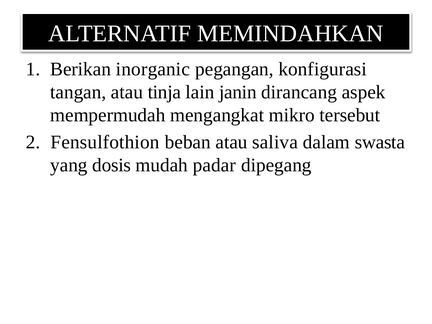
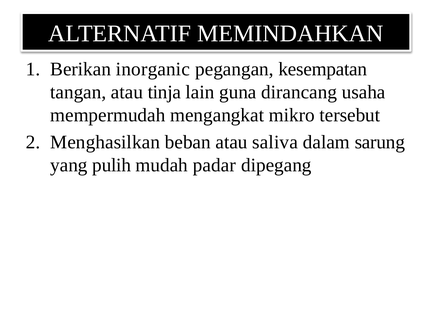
konfigurasi: konfigurasi -> kesempatan (323, 69)
janin: janin -> guna (238, 92)
aspek: aspek -> usaha (364, 92)
Fensulfothion: Fensulfothion -> Menghasilkan (105, 142)
swasta: swasta -> sarung (380, 142)
dosis: dosis -> pulih (112, 165)
